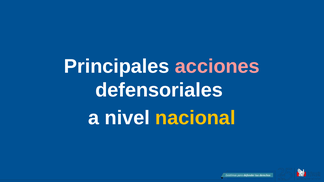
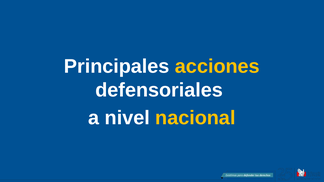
acciones colour: pink -> yellow (217, 66)
